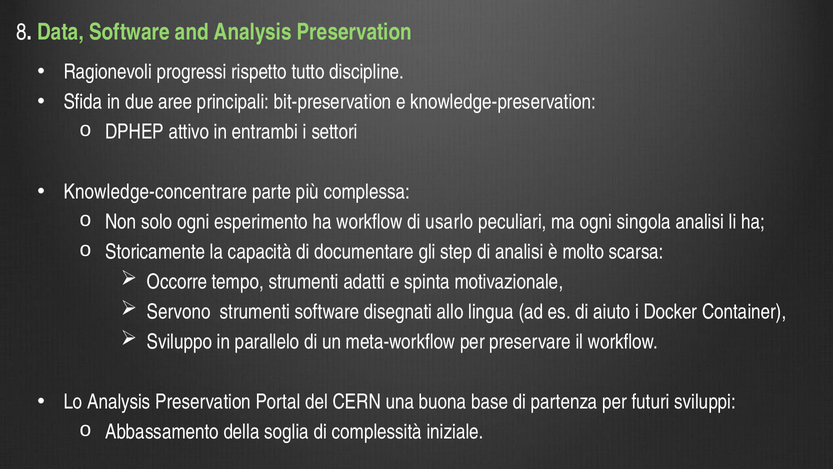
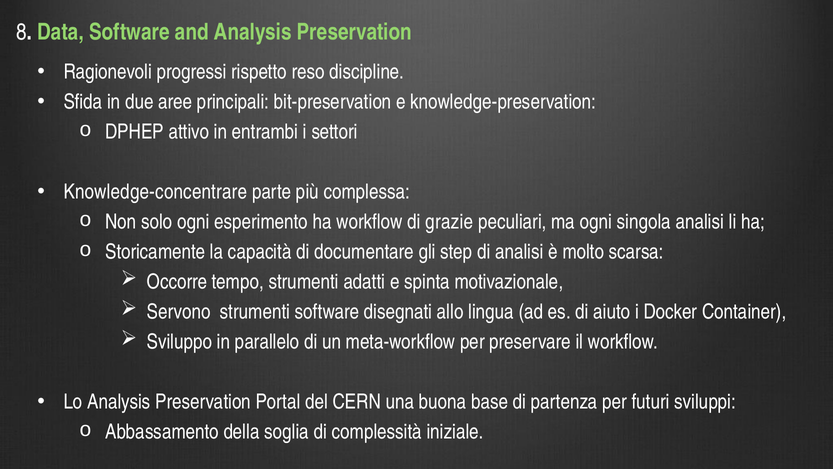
tutto: tutto -> reso (308, 72)
usarlo: usarlo -> grazie (449, 222)
